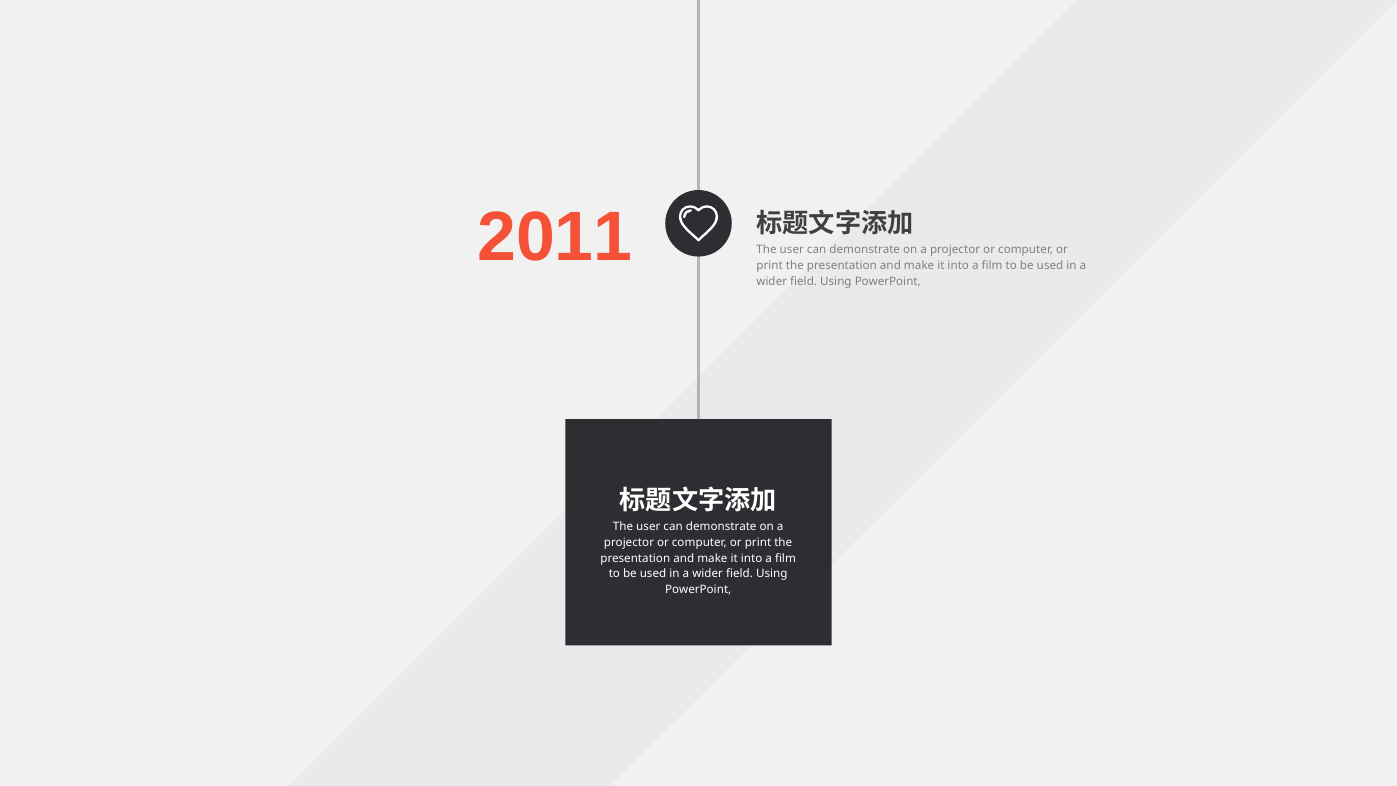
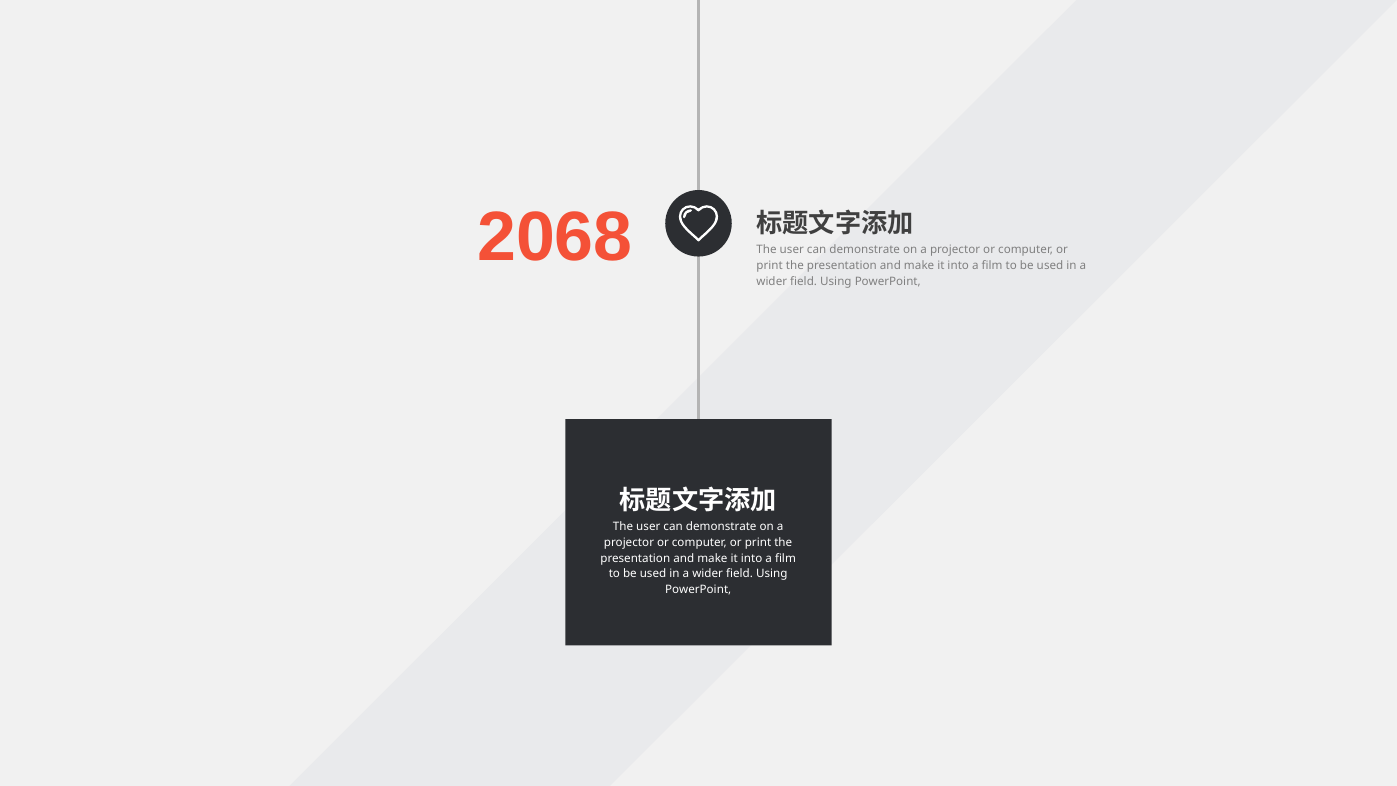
2011: 2011 -> 2068 (555, 237)
